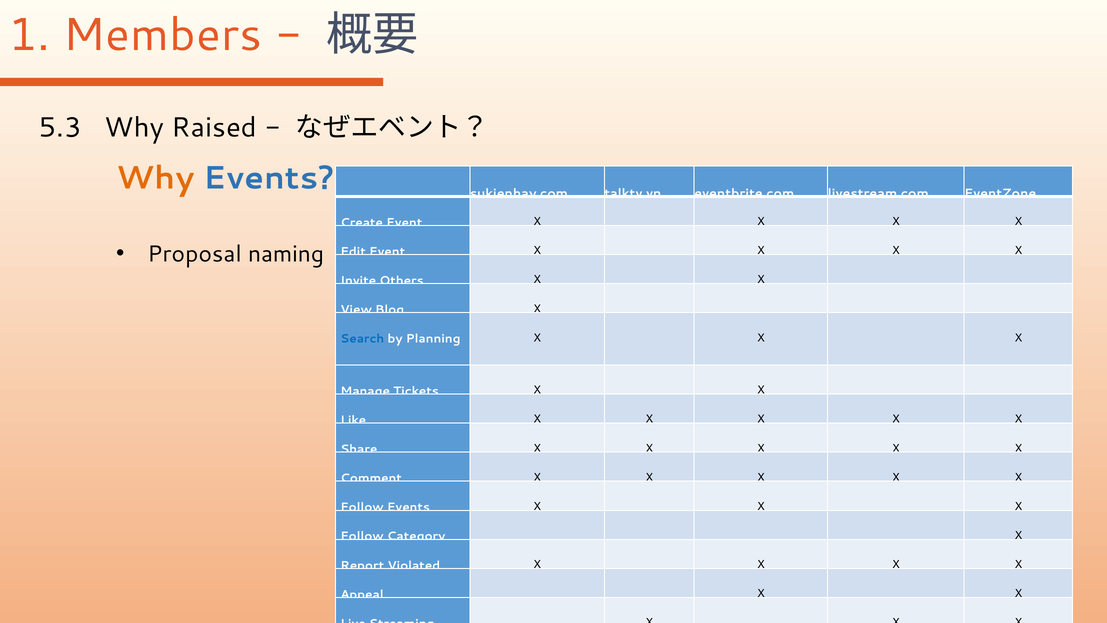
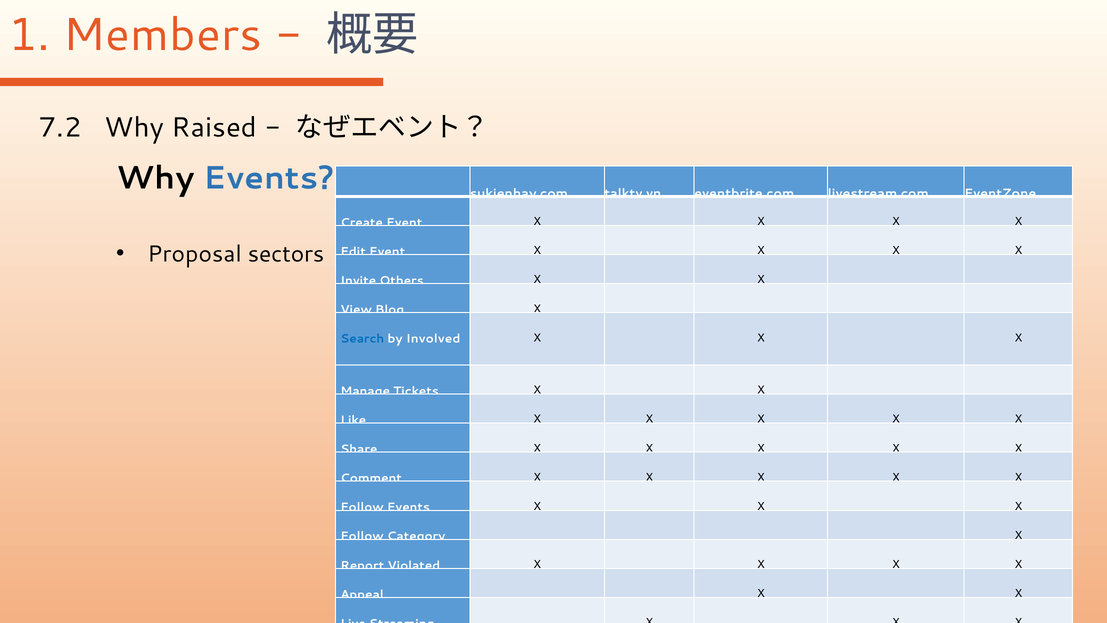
5.3: 5.3 -> 7.2 (60, 128)
Why colour: orange -> black (155, 178)
naming: naming -> sectors (286, 254)
Planning: Planning -> Involved (433, 339)
